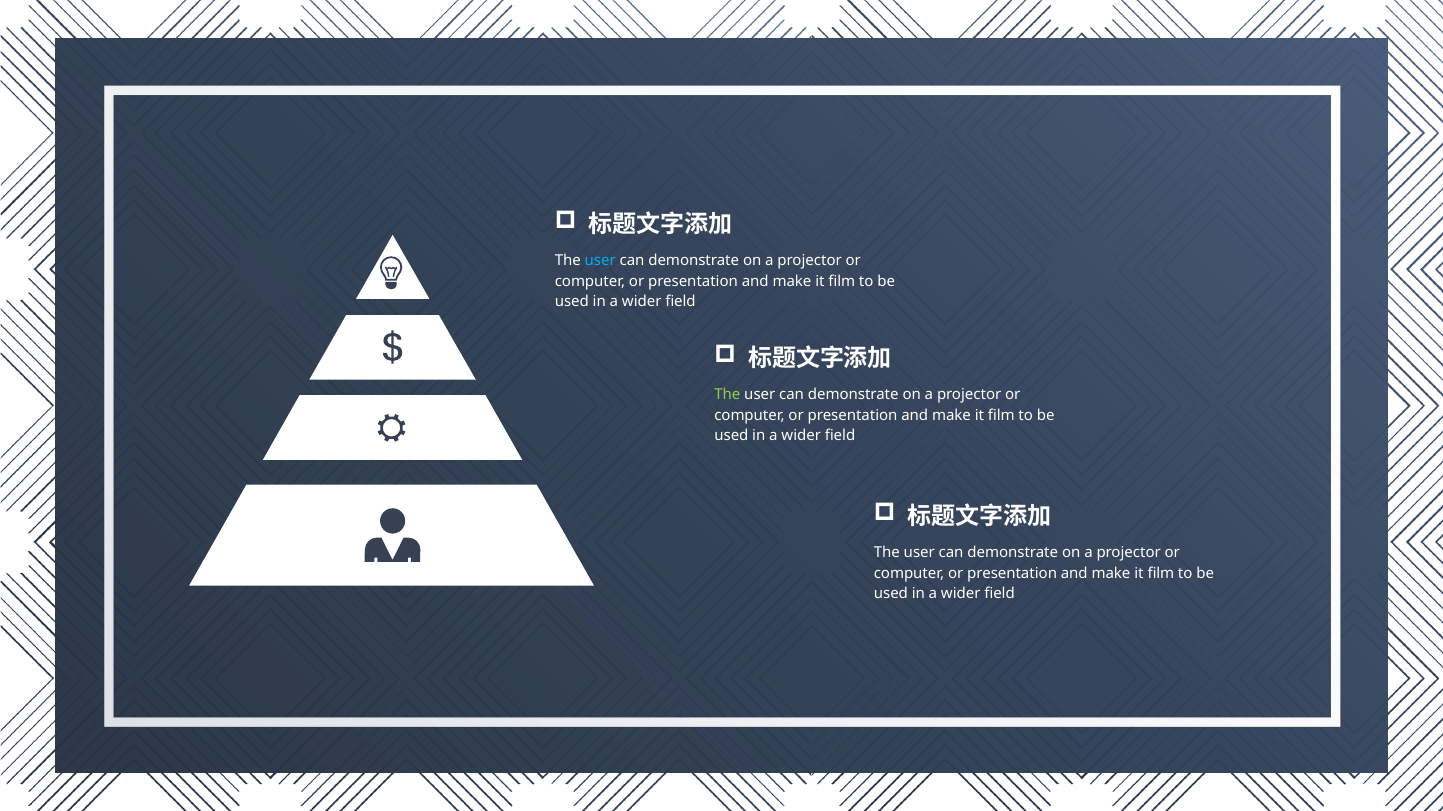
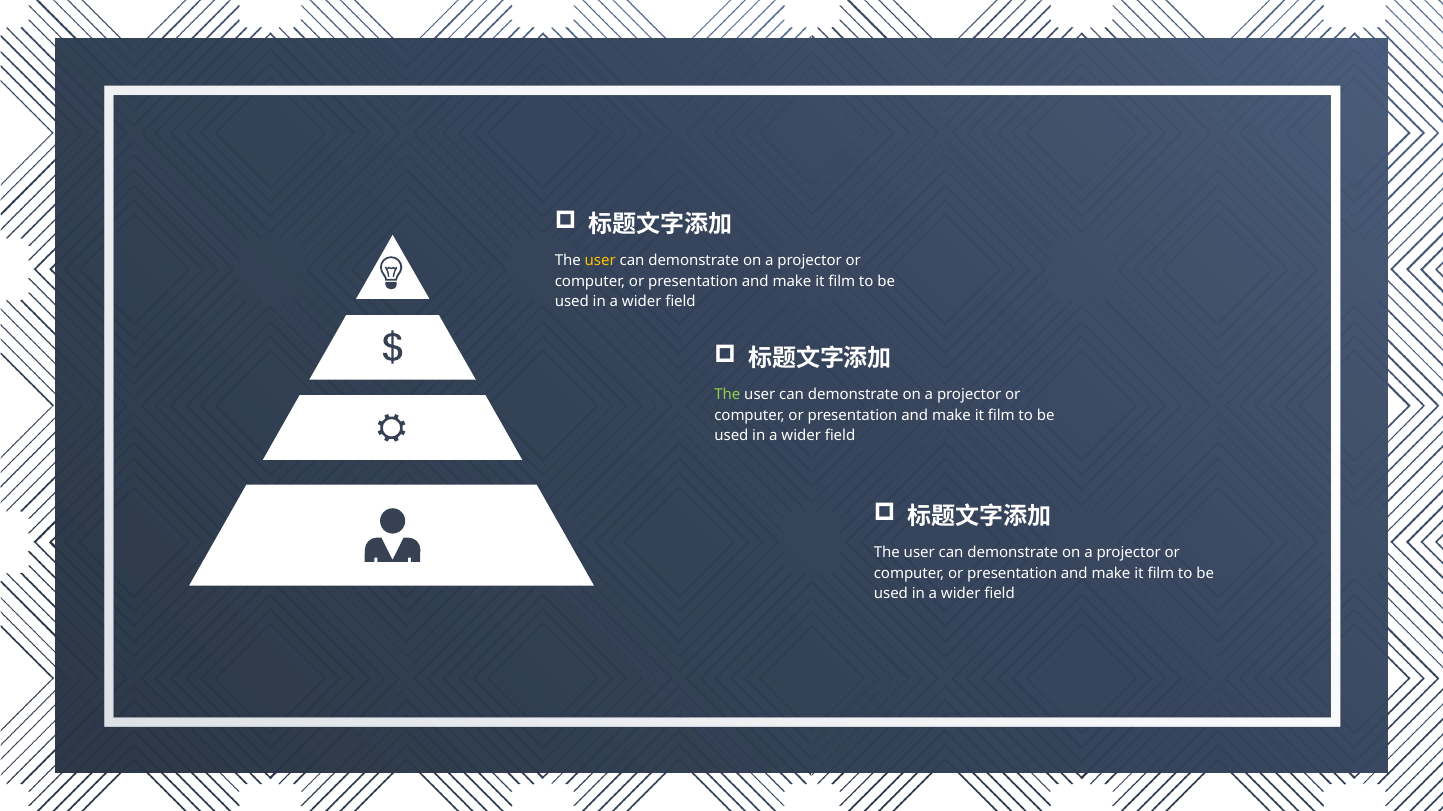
user colour: light blue -> yellow (600, 261)
